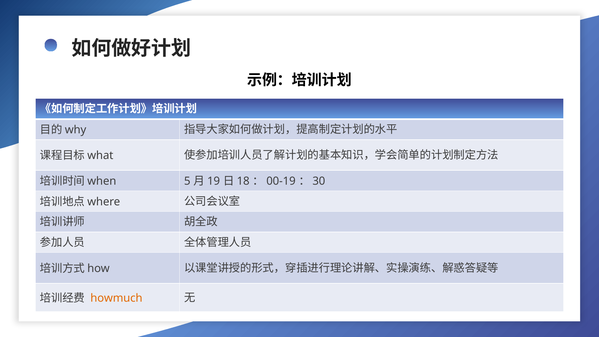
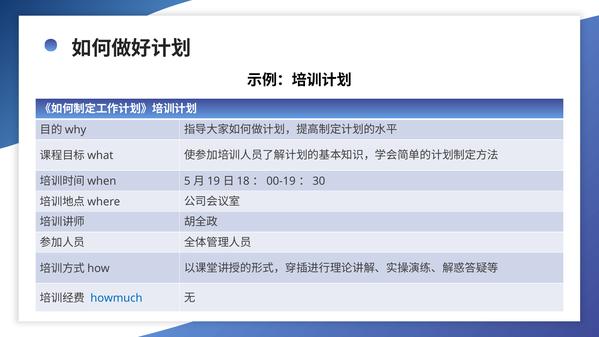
howmuch colour: orange -> blue (116, 298)
